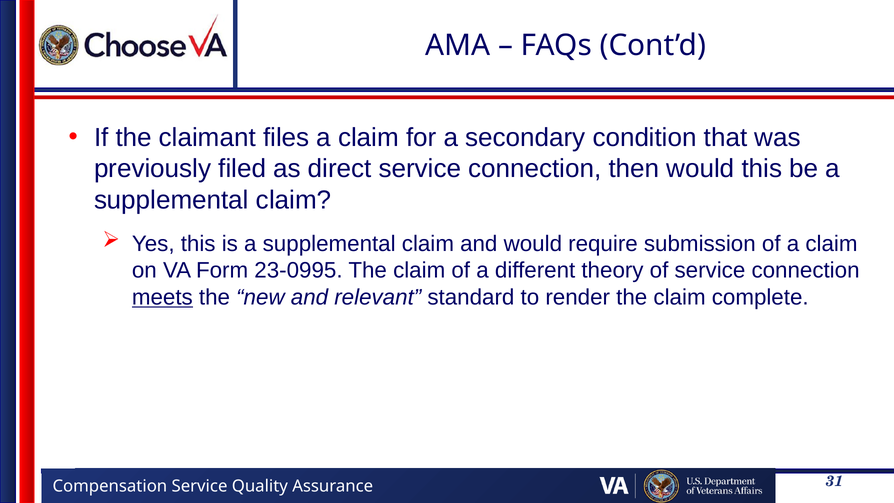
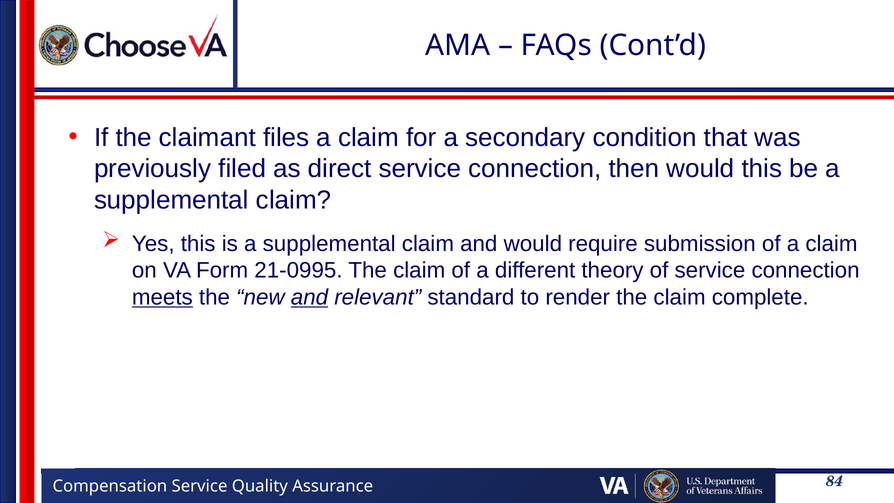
23-0995: 23-0995 -> 21-0995 (298, 271)
and underline: none -> present (309, 297)
31: 31 -> 84 (834, 481)
